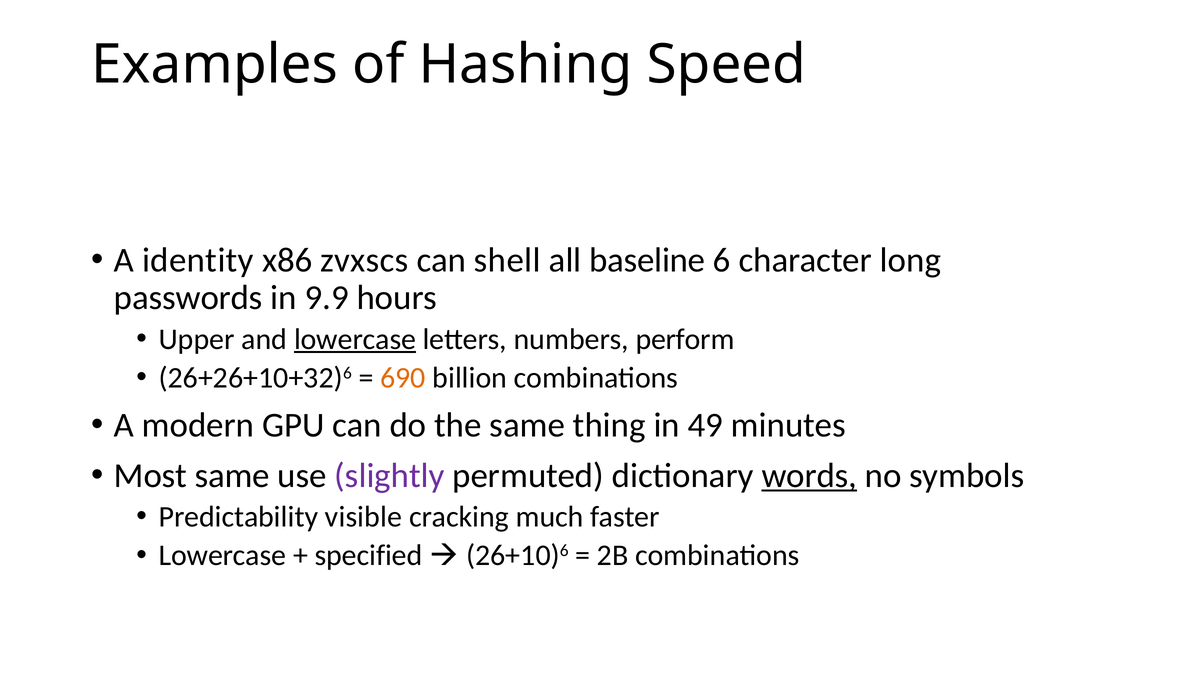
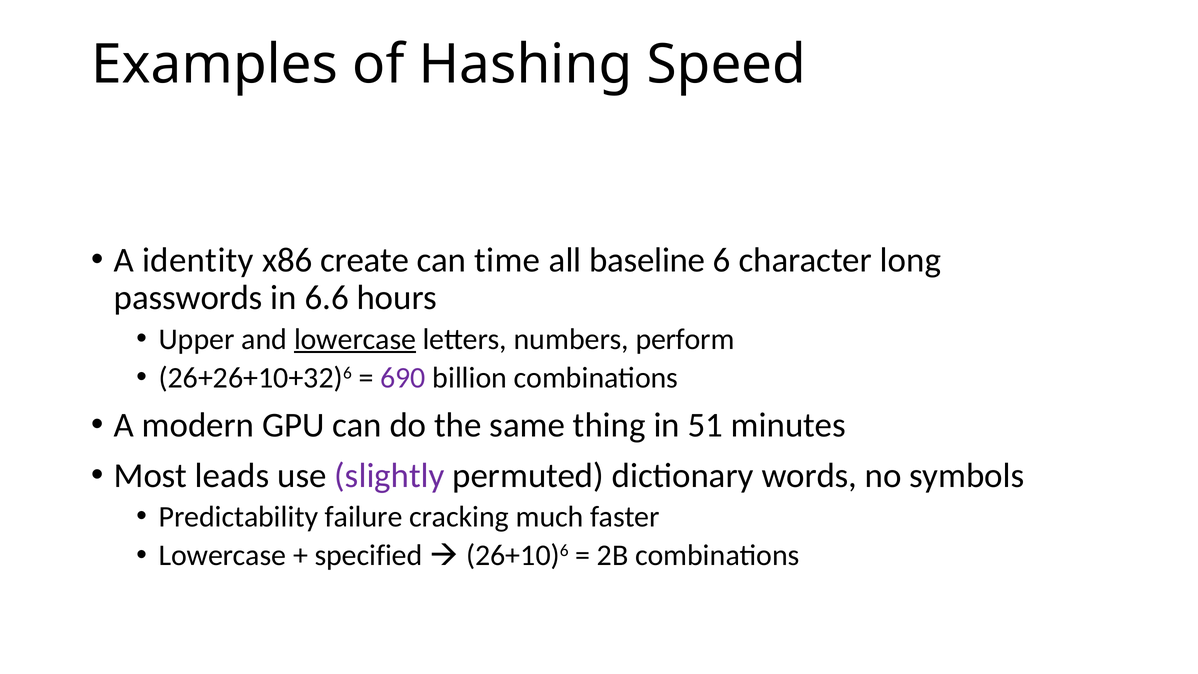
zvxscs: zvxscs -> create (365, 260)
shell: shell -> time (507, 260)
9.9: 9.9 -> 6.6 (327, 298)
690 colour: orange -> purple (403, 378)
49: 49 -> 51 (705, 425)
Most same: same -> leads (232, 475)
words underline: present -> none (809, 475)
visible: visible -> failure (364, 517)
